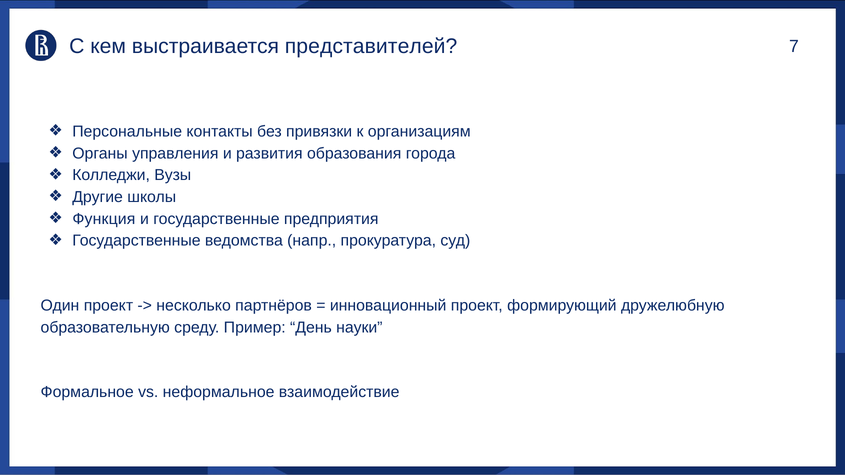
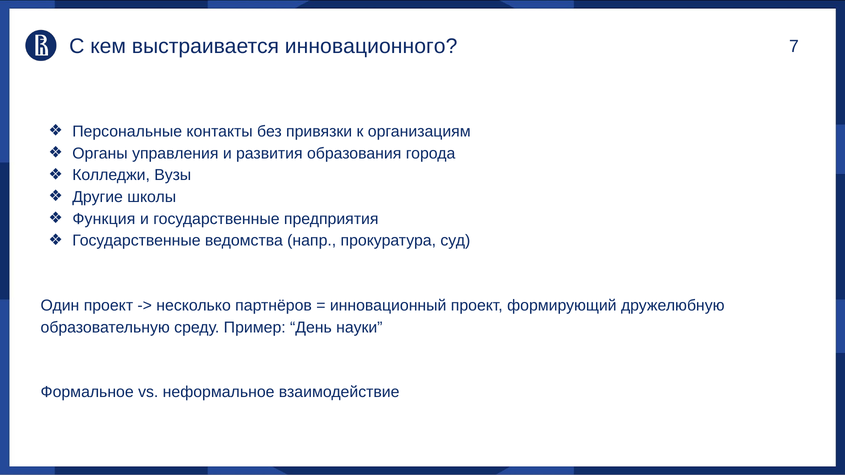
представителей: представителей -> инновационного (371, 47)
